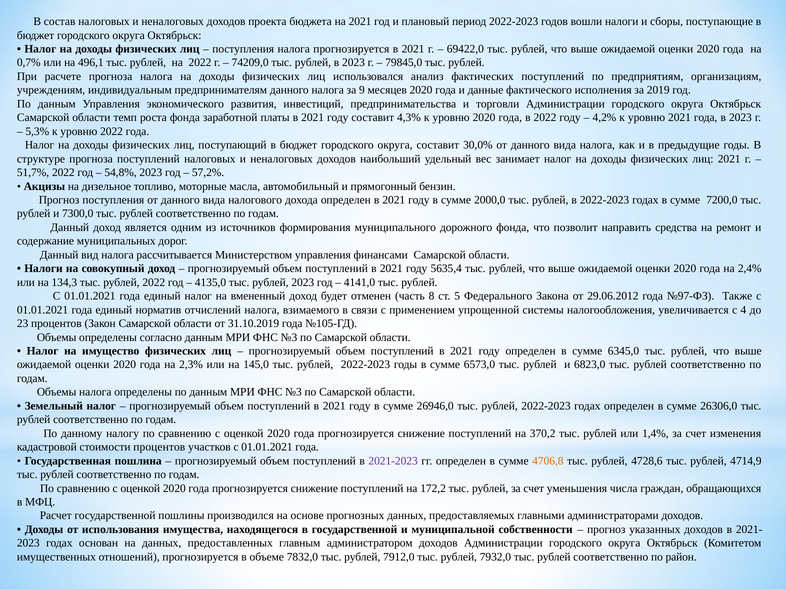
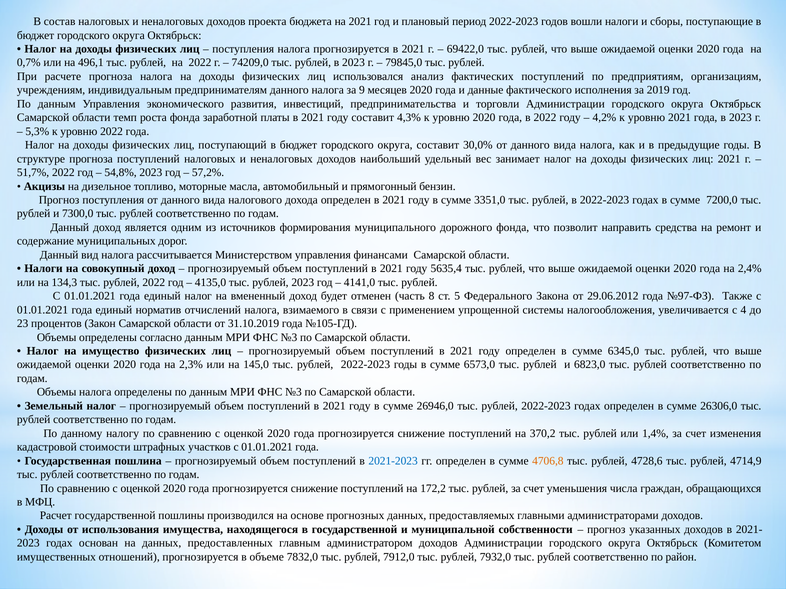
2000,0: 2000,0 -> 3351,0 (490, 200)
стоимости процентов: процентов -> штрафных (159, 447)
2021-2023 colour: purple -> blue (393, 461)
